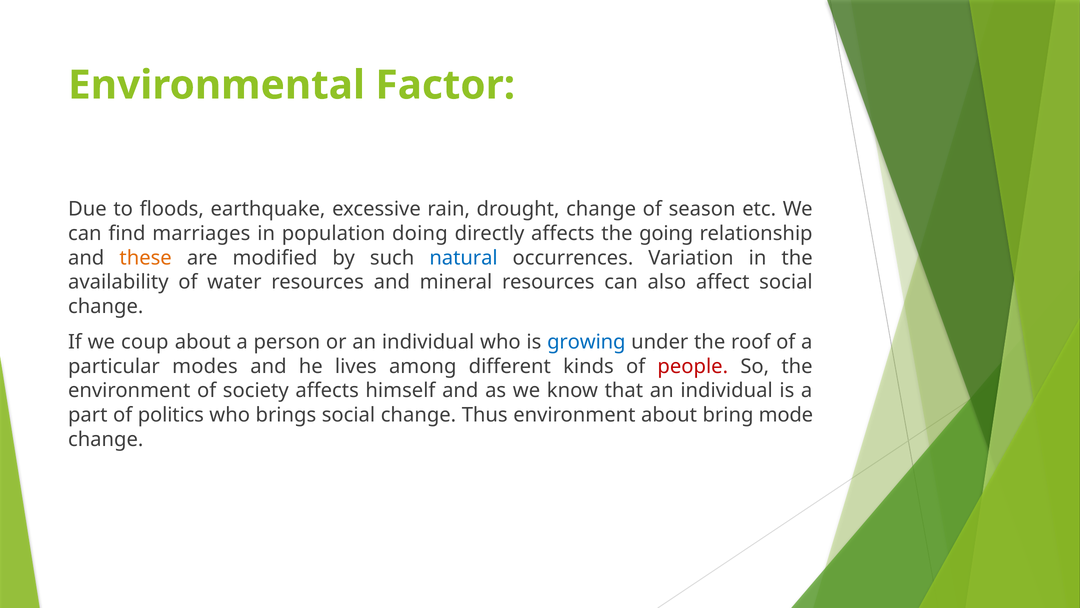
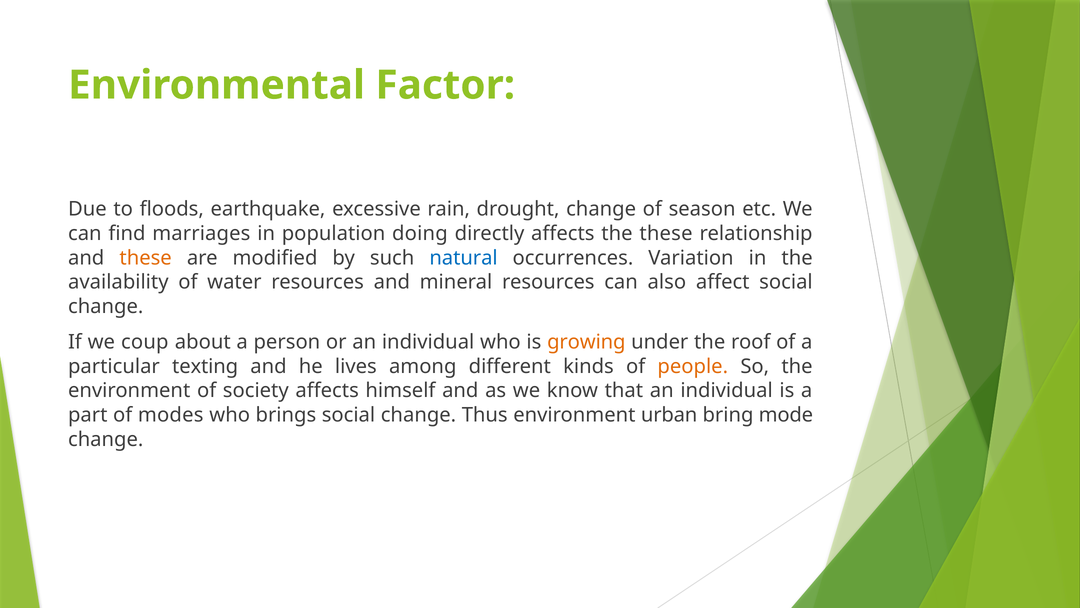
the going: going -> these (666, 233)
growing colour: blue -> orange (586, 342)
modes: modes -> texting (205, 366)
people colour: red -> orange (693, 366)
politics: politics -> modes (171, 415)
environment about: about -> urban (669, 415)
